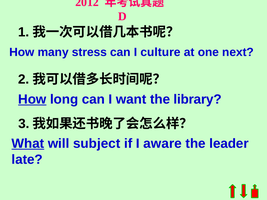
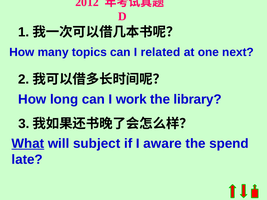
stress: stress -> topics (89, 52)
culture: culture -> related (161, 52)
How underline: present -> none (32, 99)
want: want -> work (131, 99)
leader: leader -> spend (229, 144)
